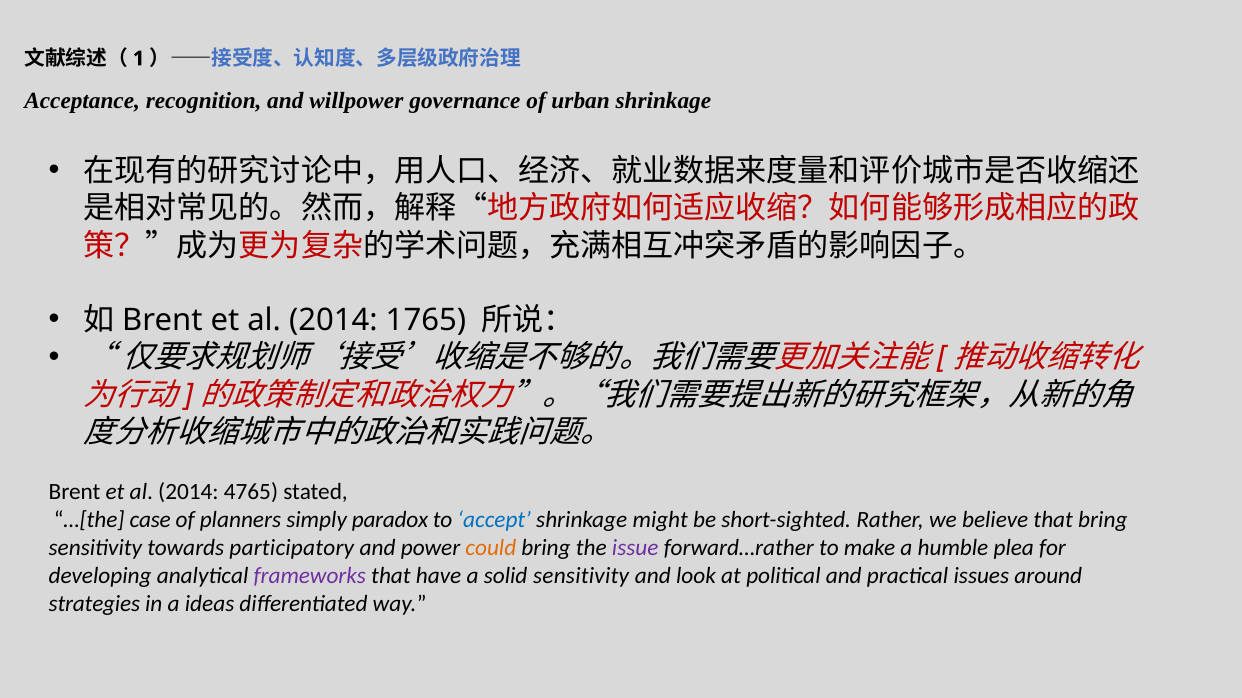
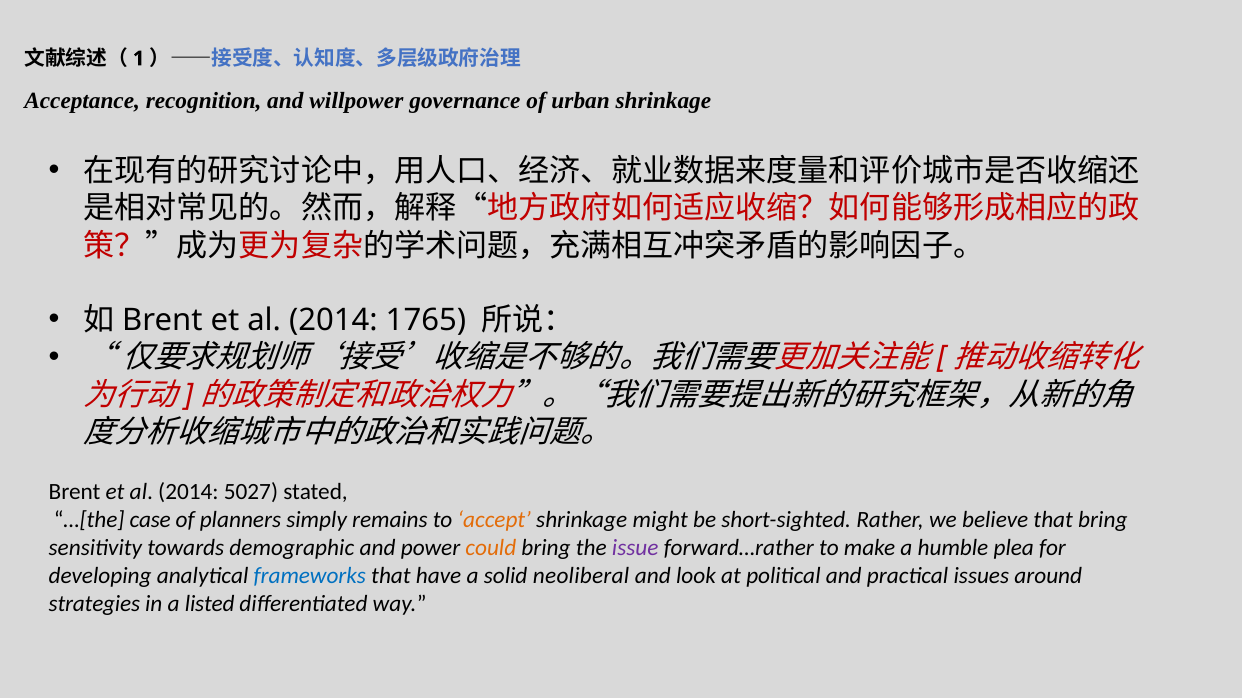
4765: 4765 -> 5027 (251, 492)
paradox: paradox -> remains (390, 520)
accept colour: blue -> orange (494, 520)
participatory: participatory -> demographic (292, 548)
frameworks colour: purple -> blue (310, 576)
solid sensitivity: sensitivity -> neoliberal (581, 576)
ideas: ideas -> listed (210, 604)
